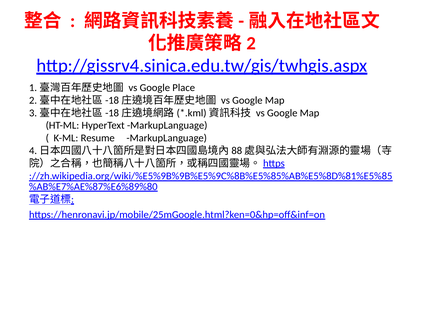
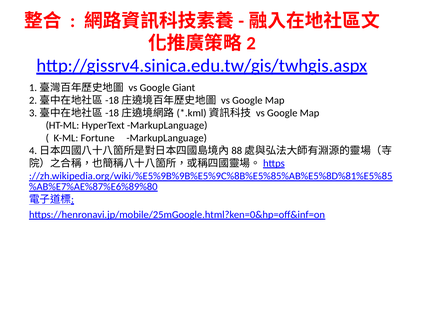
Place: Place -> Giant (184, 88)
Resume: Resume -> Fortune (98, 138)
